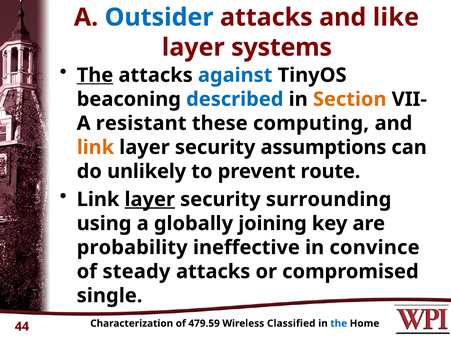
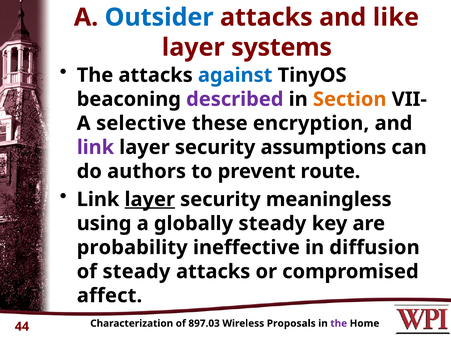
The underline: present -> none (95, 75)
described colour: blue -> purple (235, 99)
resistant: resistant -> selective (141, 123)
computing: computing -> encryption (311, 123)
link colour: orange -> purple (95, 147)
unlikely: unlikely -> authors (147, 172)
surrounding: surrounding -> meaningless (329, 200)
globally joining: joining -> steady (272, 224)
convince: convince -> diffusion (375, 248)
single: single -> affect (110, 296)
479.59: 479.59 -> 897.03 (204, 324)
Classified: Classified -> Proposals (291, 324)
the colour: blue -> purple (339, 324)
